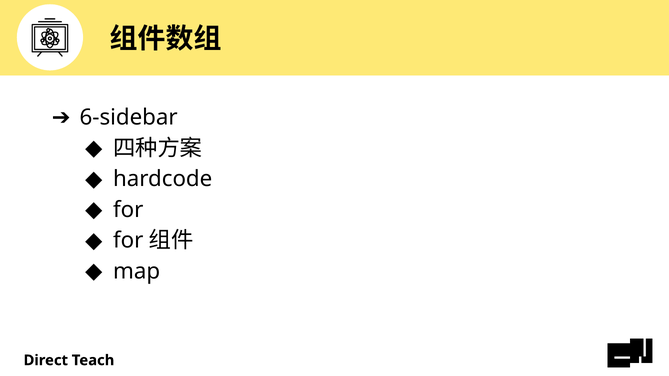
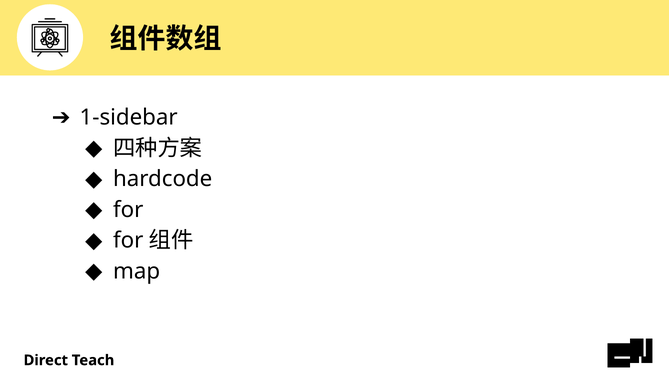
6-sidebar: 6-sidebar -> 1-sidebar (129, 118)
